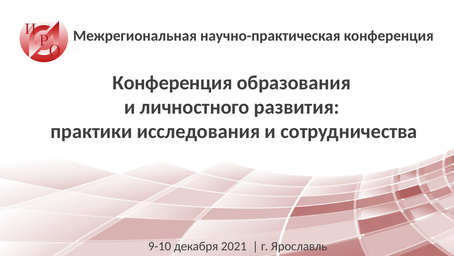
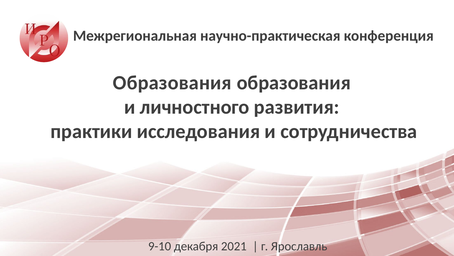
Конференция: Конференция -> Образования (172, 83)
